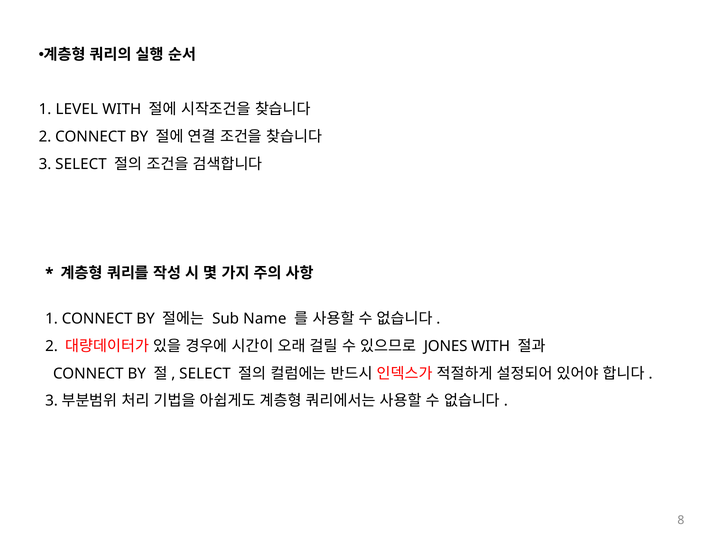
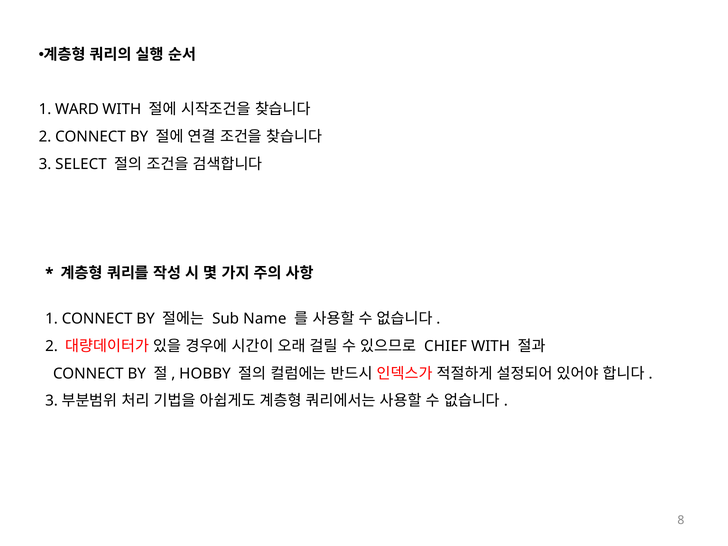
LEVEL: LEVEL -> WARD (77, 109)
JONES: JONES -> CHIEF (446, 346)
SELECT: SELECT -> HOBBY (205, 373)
